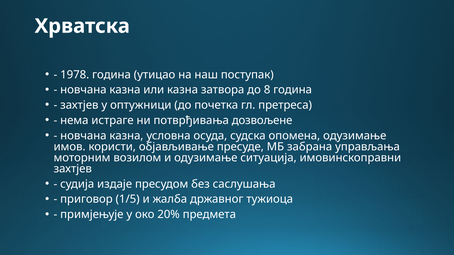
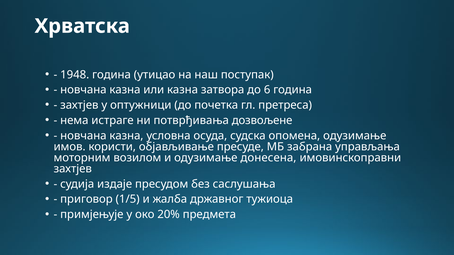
1978: 1978 -> 1948 (75, 75)
8: 8 -> 6 (267, 90)
ситуација: ситуација -> донесена (268, 158)
